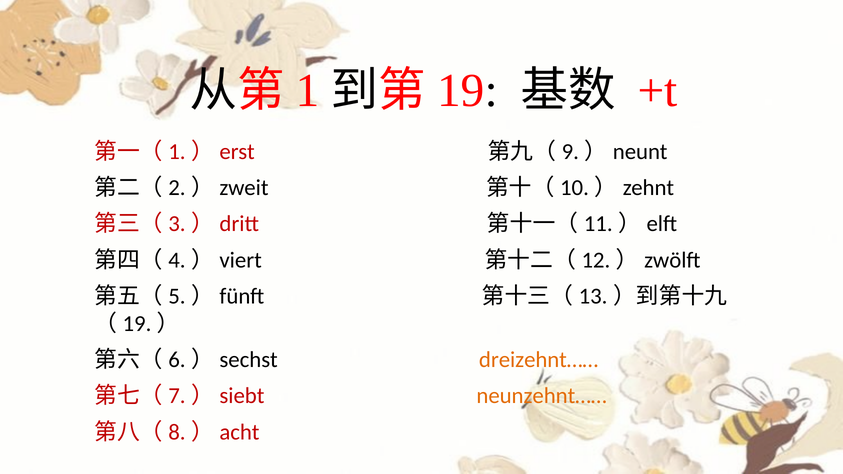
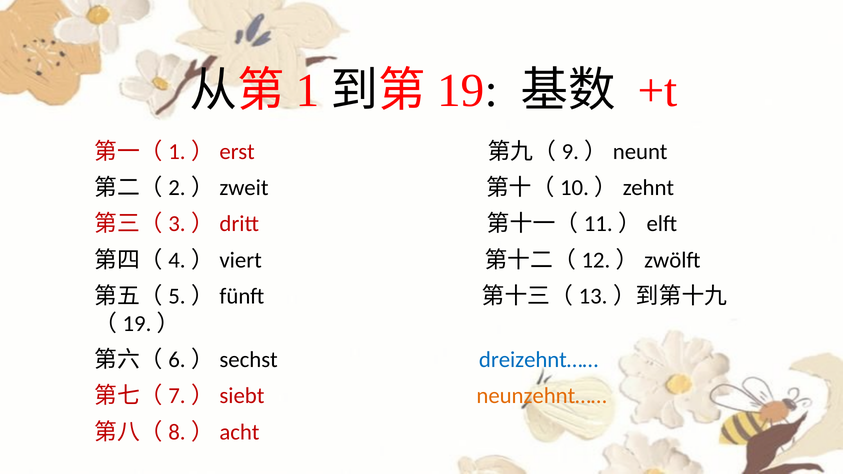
dreizehnt…… colour: orange -> blue (539, 360)
